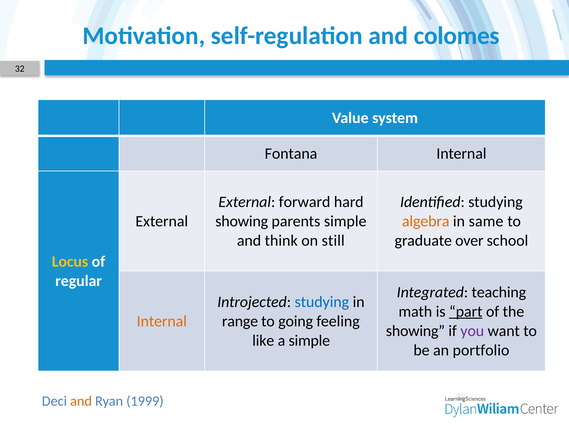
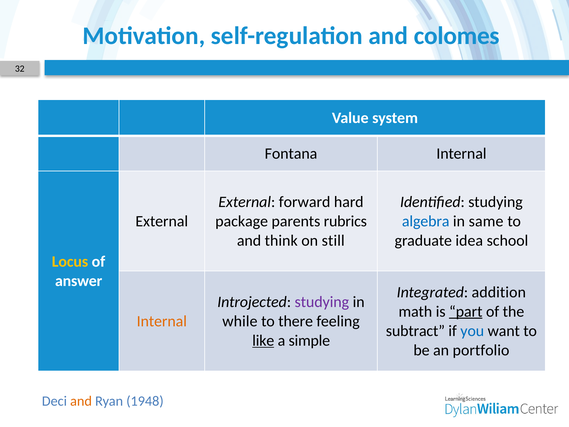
showing: showing -> package (242, 221)
parents simple: simple -> rubrics (345, 221)
algebra colour: orange -> blue (426, 221)
over: over -> idea (469, 240)
regular: regular -> answer (79, 281)
teaching: teaching -> addition (499, 292)
studying colour: blue -> purple (322, 302)
range: range -> while (240, 321)
going: going -> there (296, 321)
showing: showing -> subtract (415, 331)
you colour: purple -> blue (472, 331)
like underline: none -> present (263, 340)
1999: 1999 -> 1948 (145, 401)
